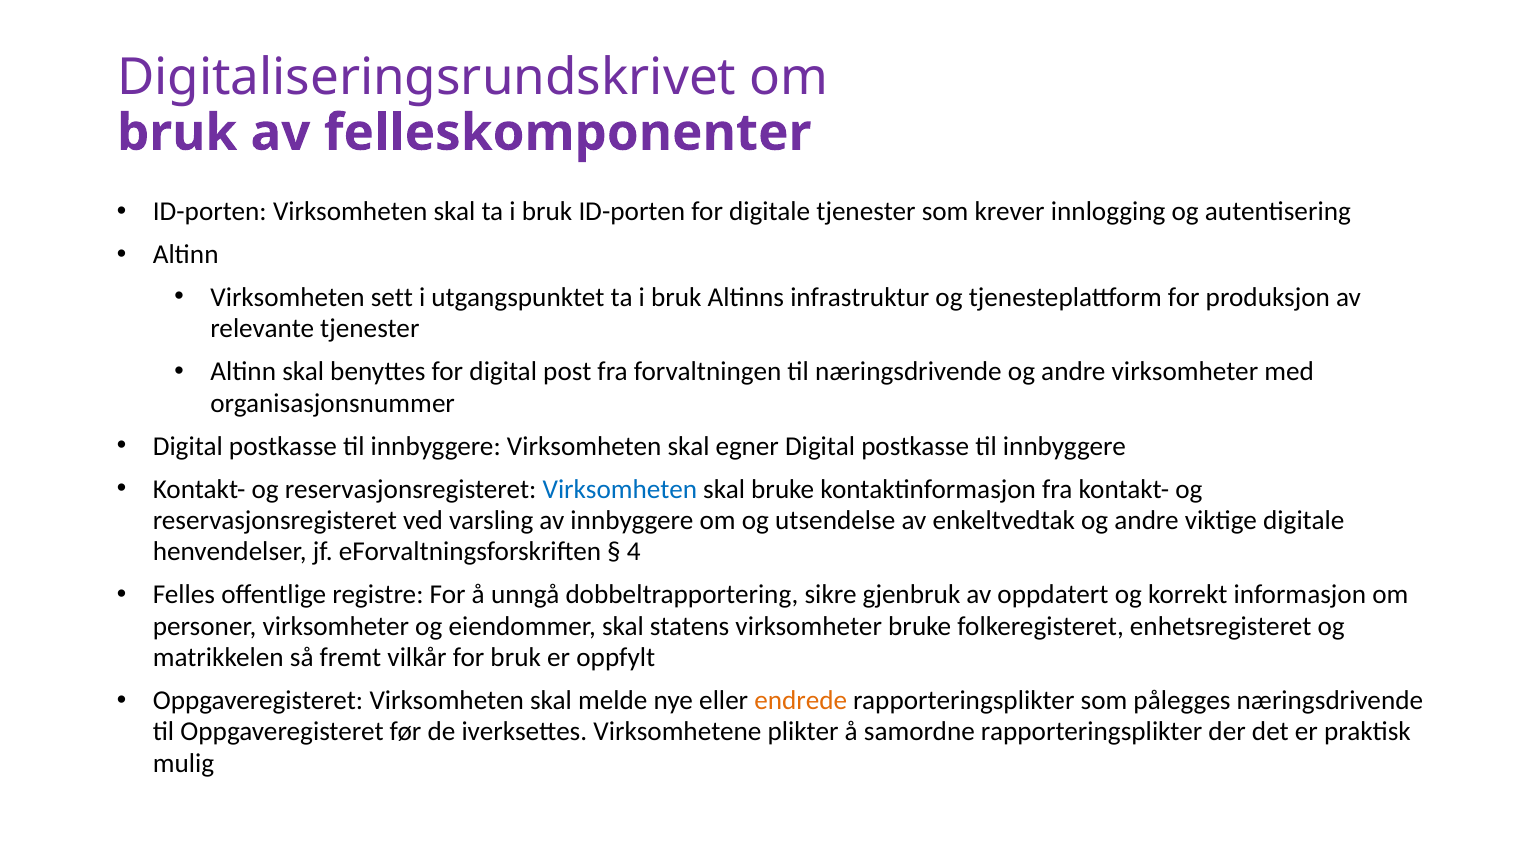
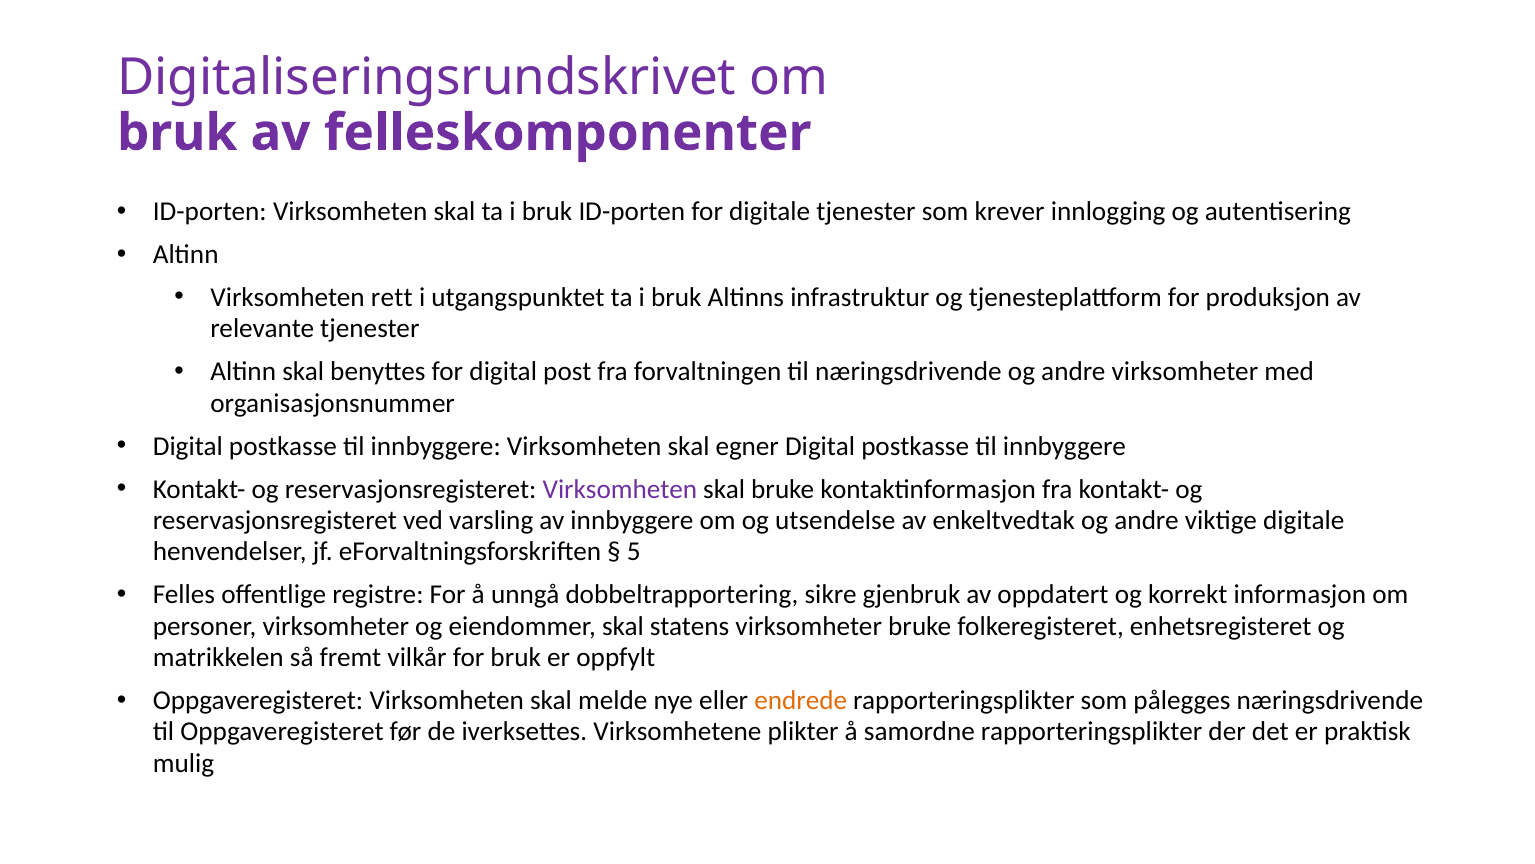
sett: sett -> rett (392, 297)
Virksomheten colour: blue -> purple (620, 489)
4: 4 -> 5 (634, 552)
